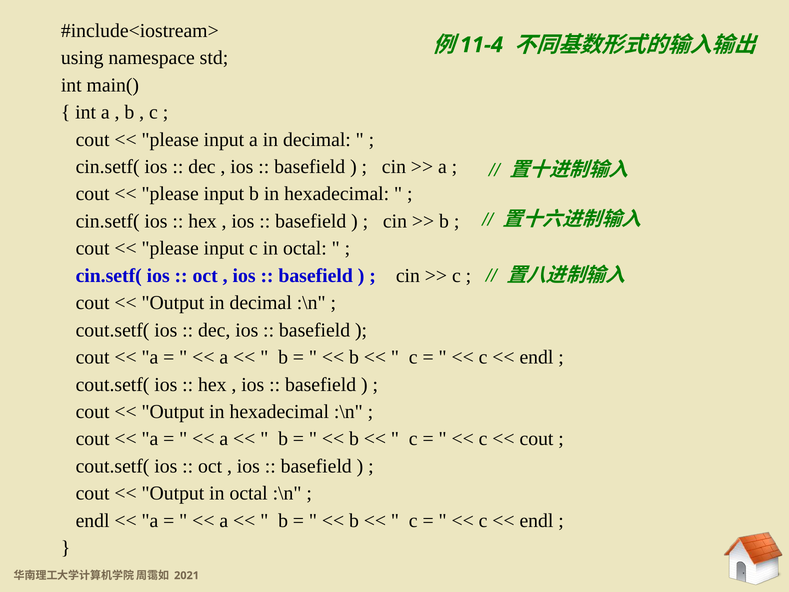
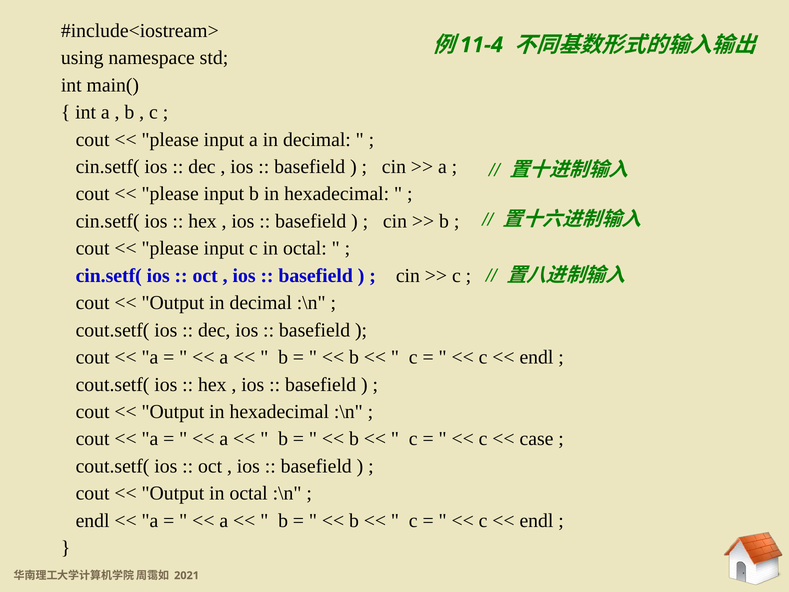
cout: cout -> case (537, 439)
